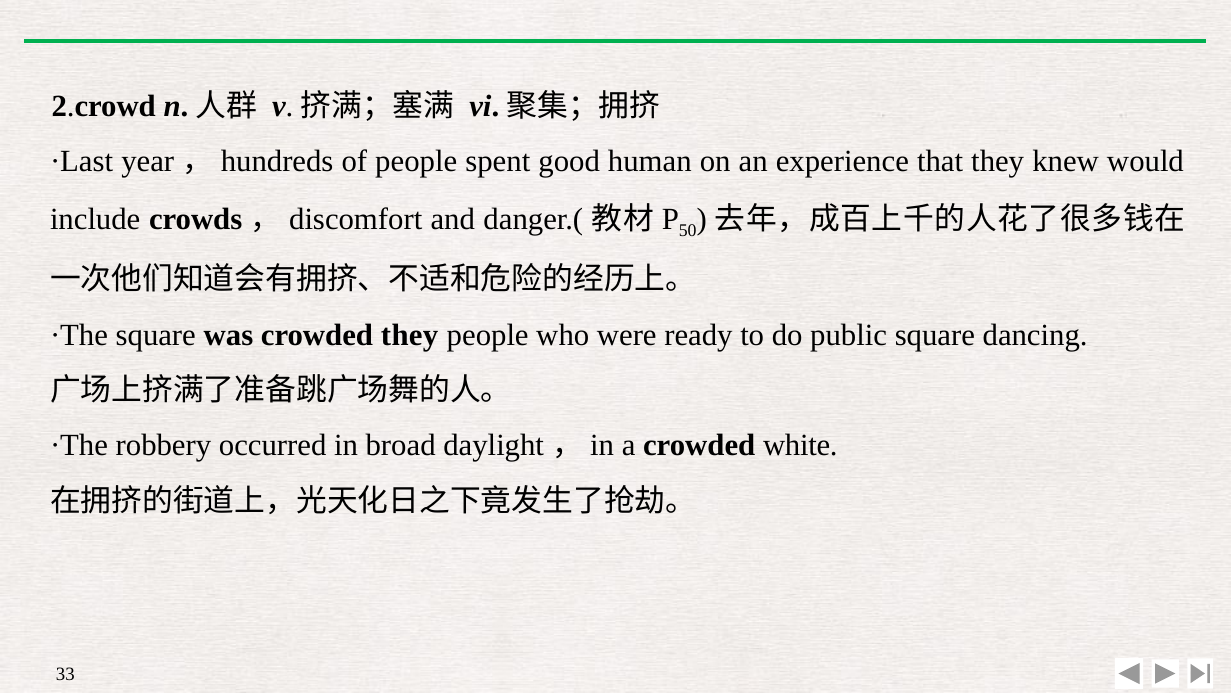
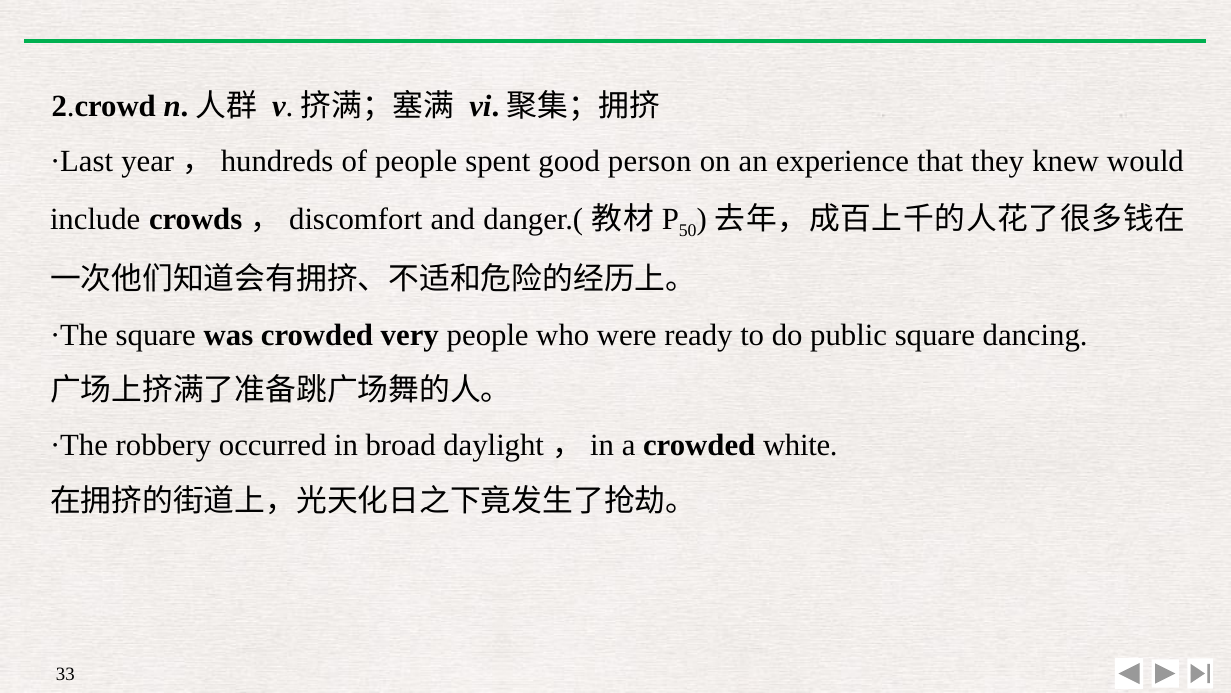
human: human -> person (650, 161)
crowded they: they -> very (410, 335)
